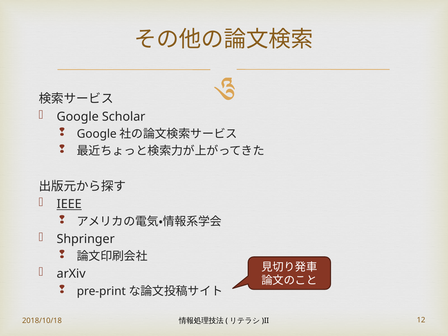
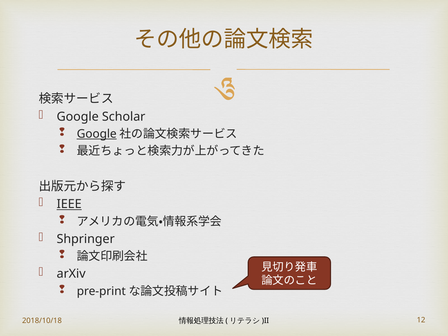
Google underline: none -> present (97, 134)
